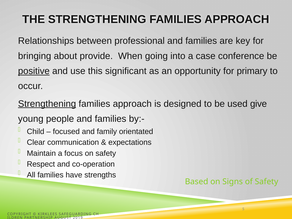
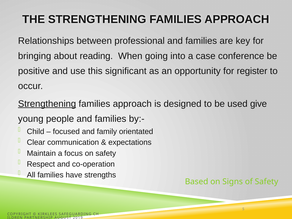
provide: provide -> reading (96, 56)
positive underline: present -> none (34, 71)
primary: primary -> register (252, 71)
